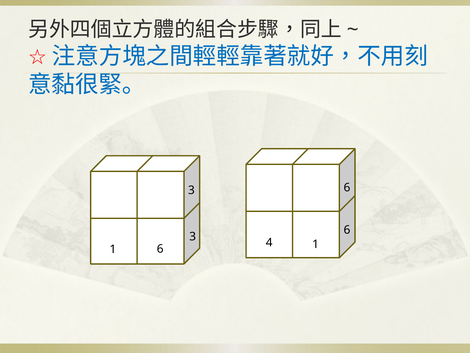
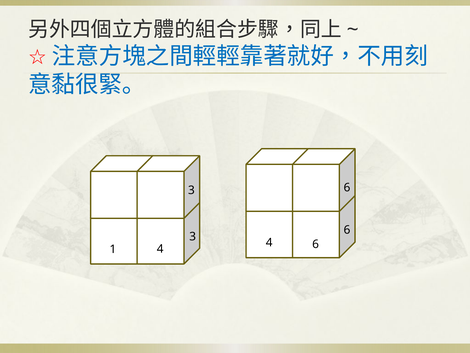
4 1: 1 -> 6 (316, 244)
6: 6 -> 4 (160, 249)
